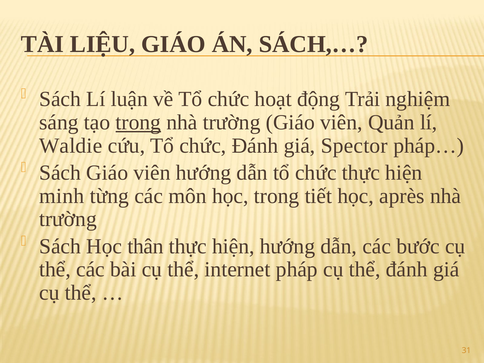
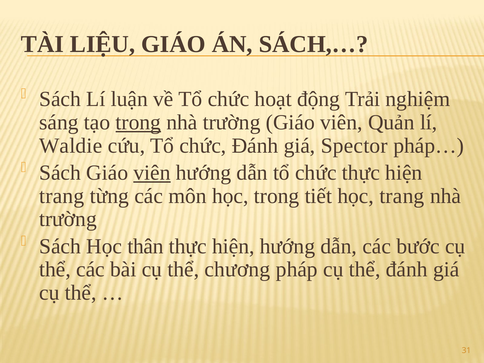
viên underline: none -> present (152, 173)
minh: minh -> trang (62, 196)
học après: après -> trang (402, 196)
internet: internet -> chương (237, 270)
